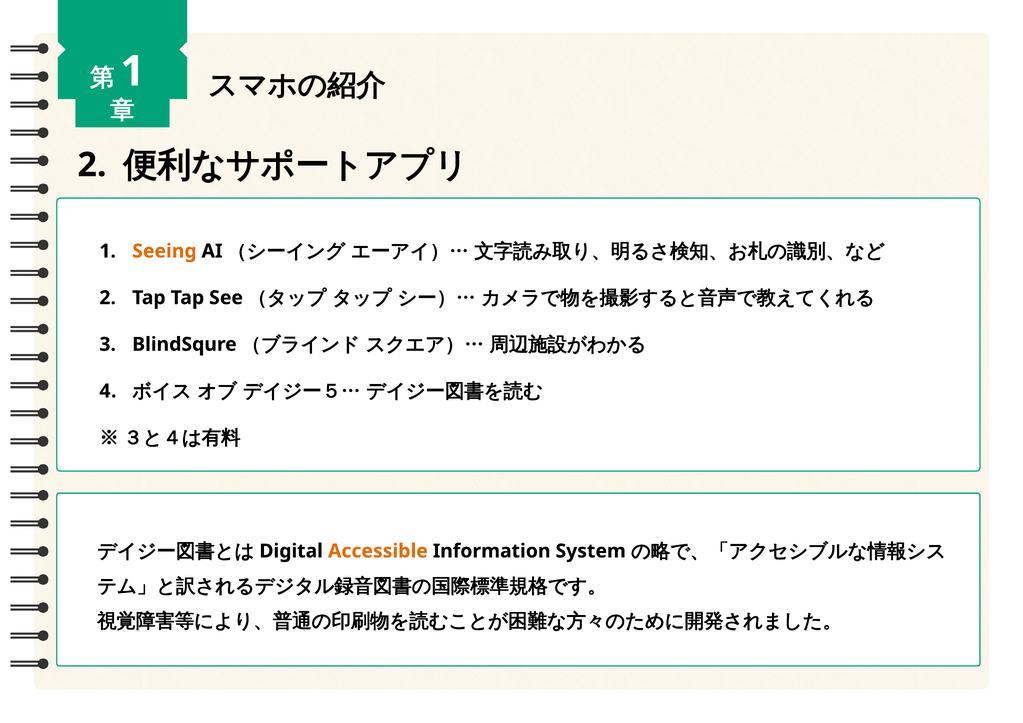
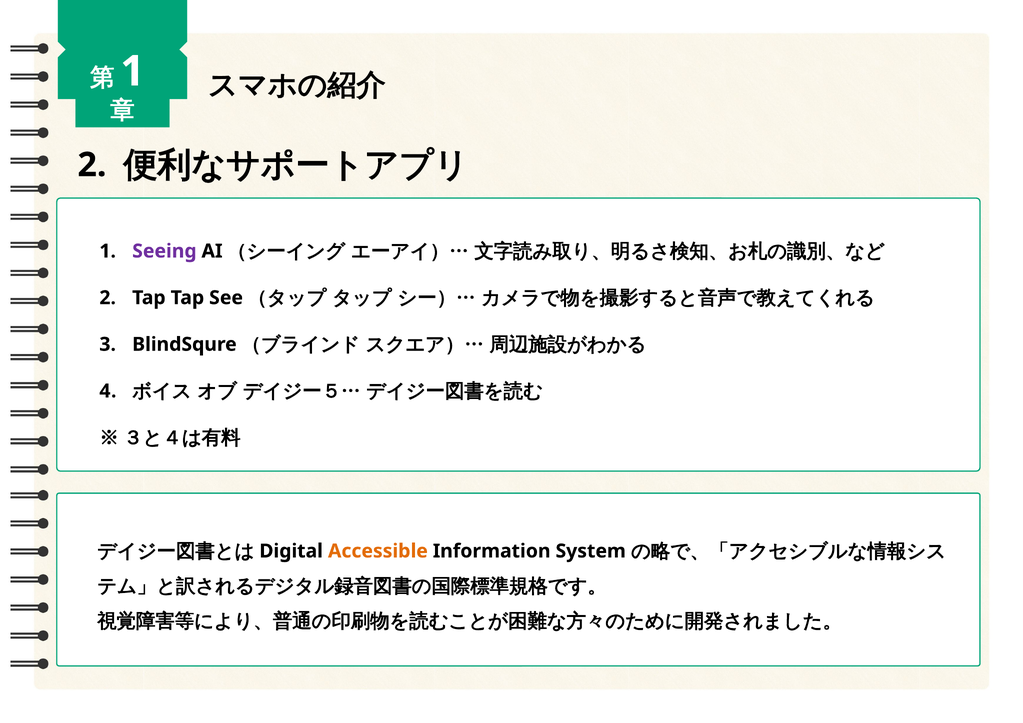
Seeing colour: orange -> purple (164, 251)
